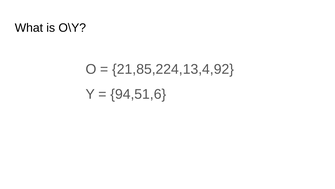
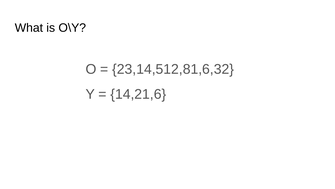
21,85,224,13,4,92: 21,85,224,13,4,92 -> 23,14,512,81,6,32 (173, 69)
94,51,6: 94,51,6 -> 14,21,6 (138, 94)
